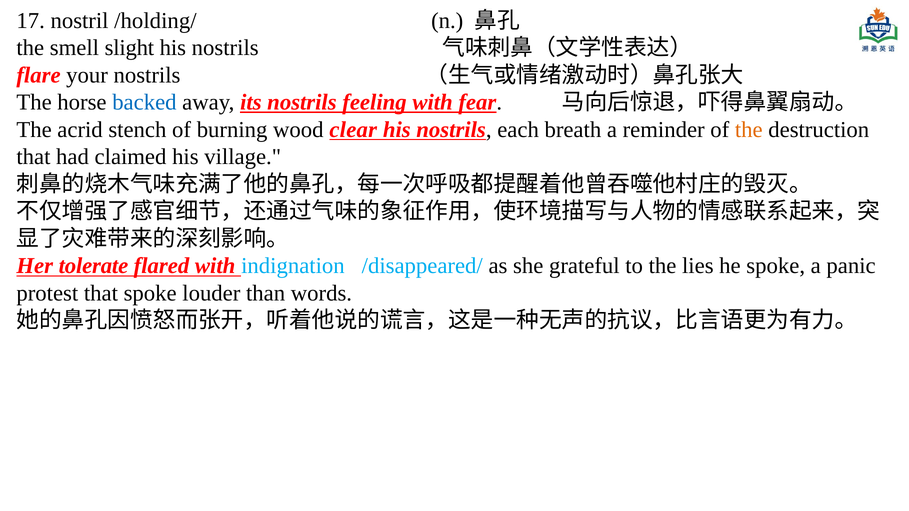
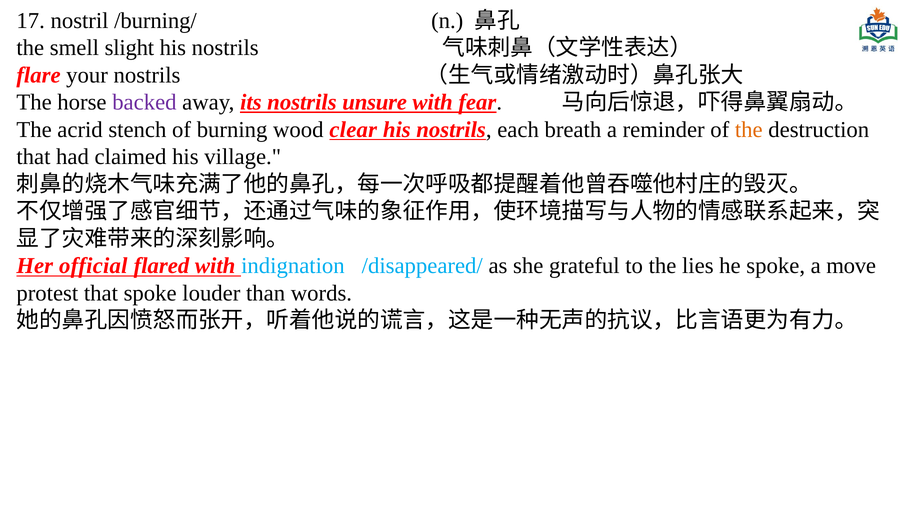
/holding/: /holding/ -> /burning/ (155, 21)
backed colour: blue -> purple (144, 102)
feeling: feeling -> unsure (375, 102)
tolerate: tolerate -> official (93, 266)
panic: panic -> move (851, 266)
